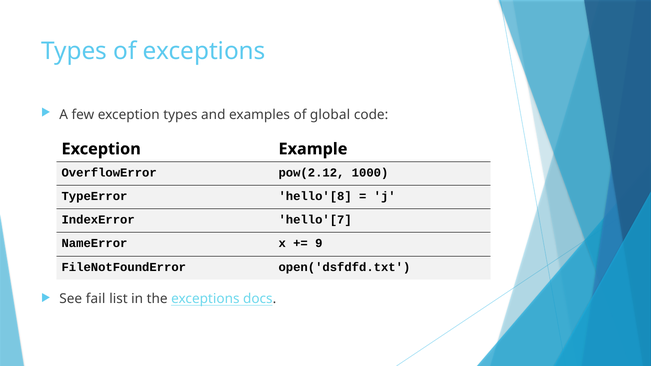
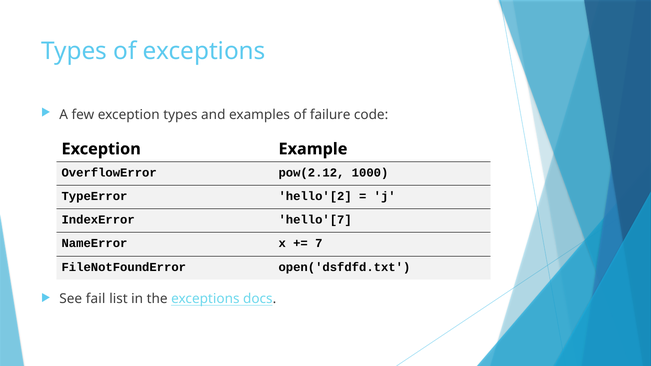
global: global -> failure (330, 115)
hello'[8: hello'[8 -> hello'[2 (315, 196)
9: 9 -> 7 (319, 244)
